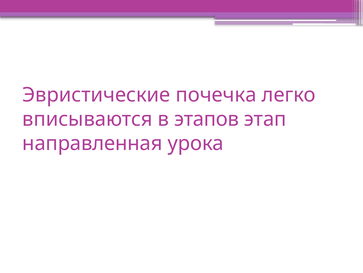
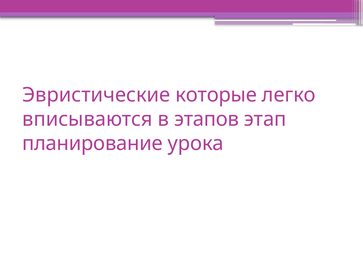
почечка: почечка -> которые (216, 95)
направленная: направленная -> планирование (92, 143)
